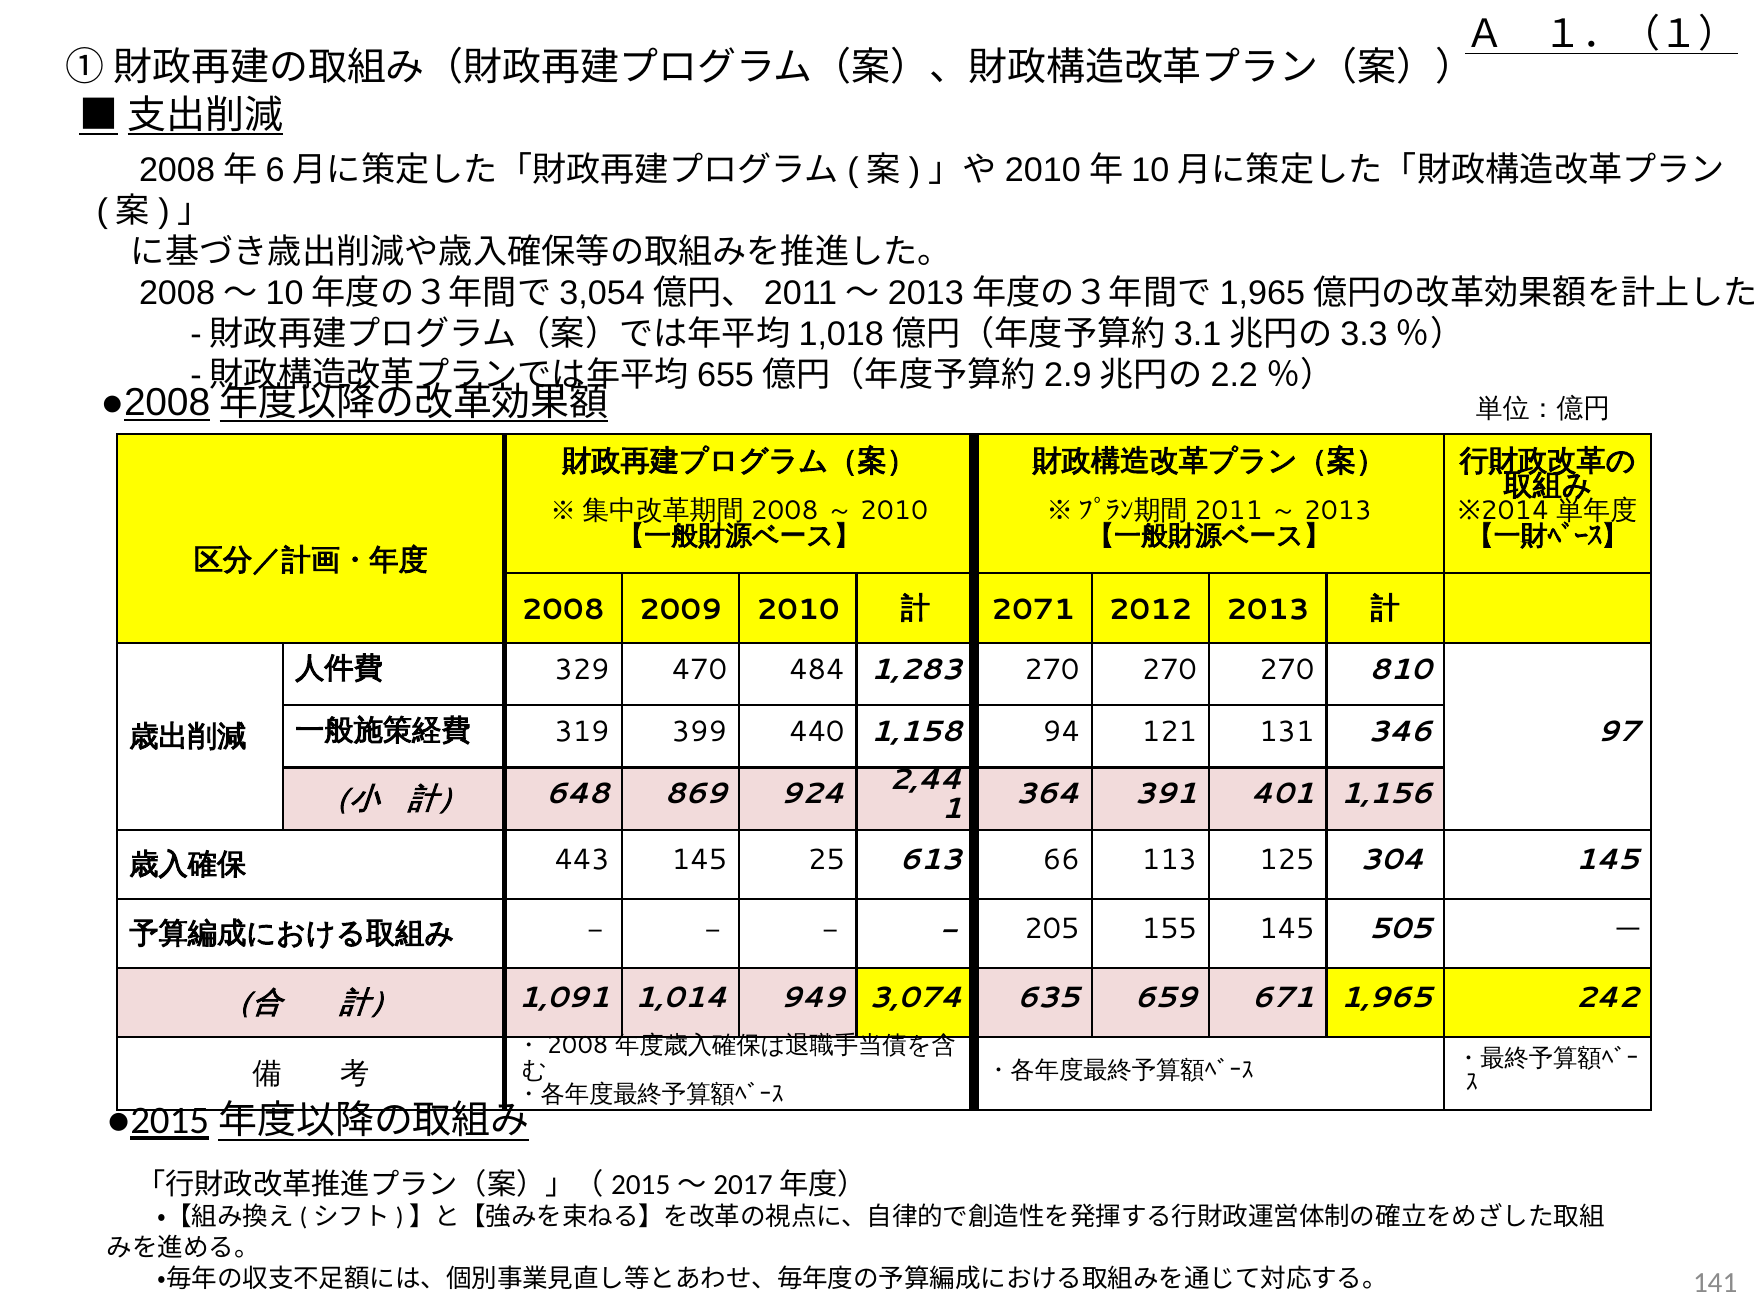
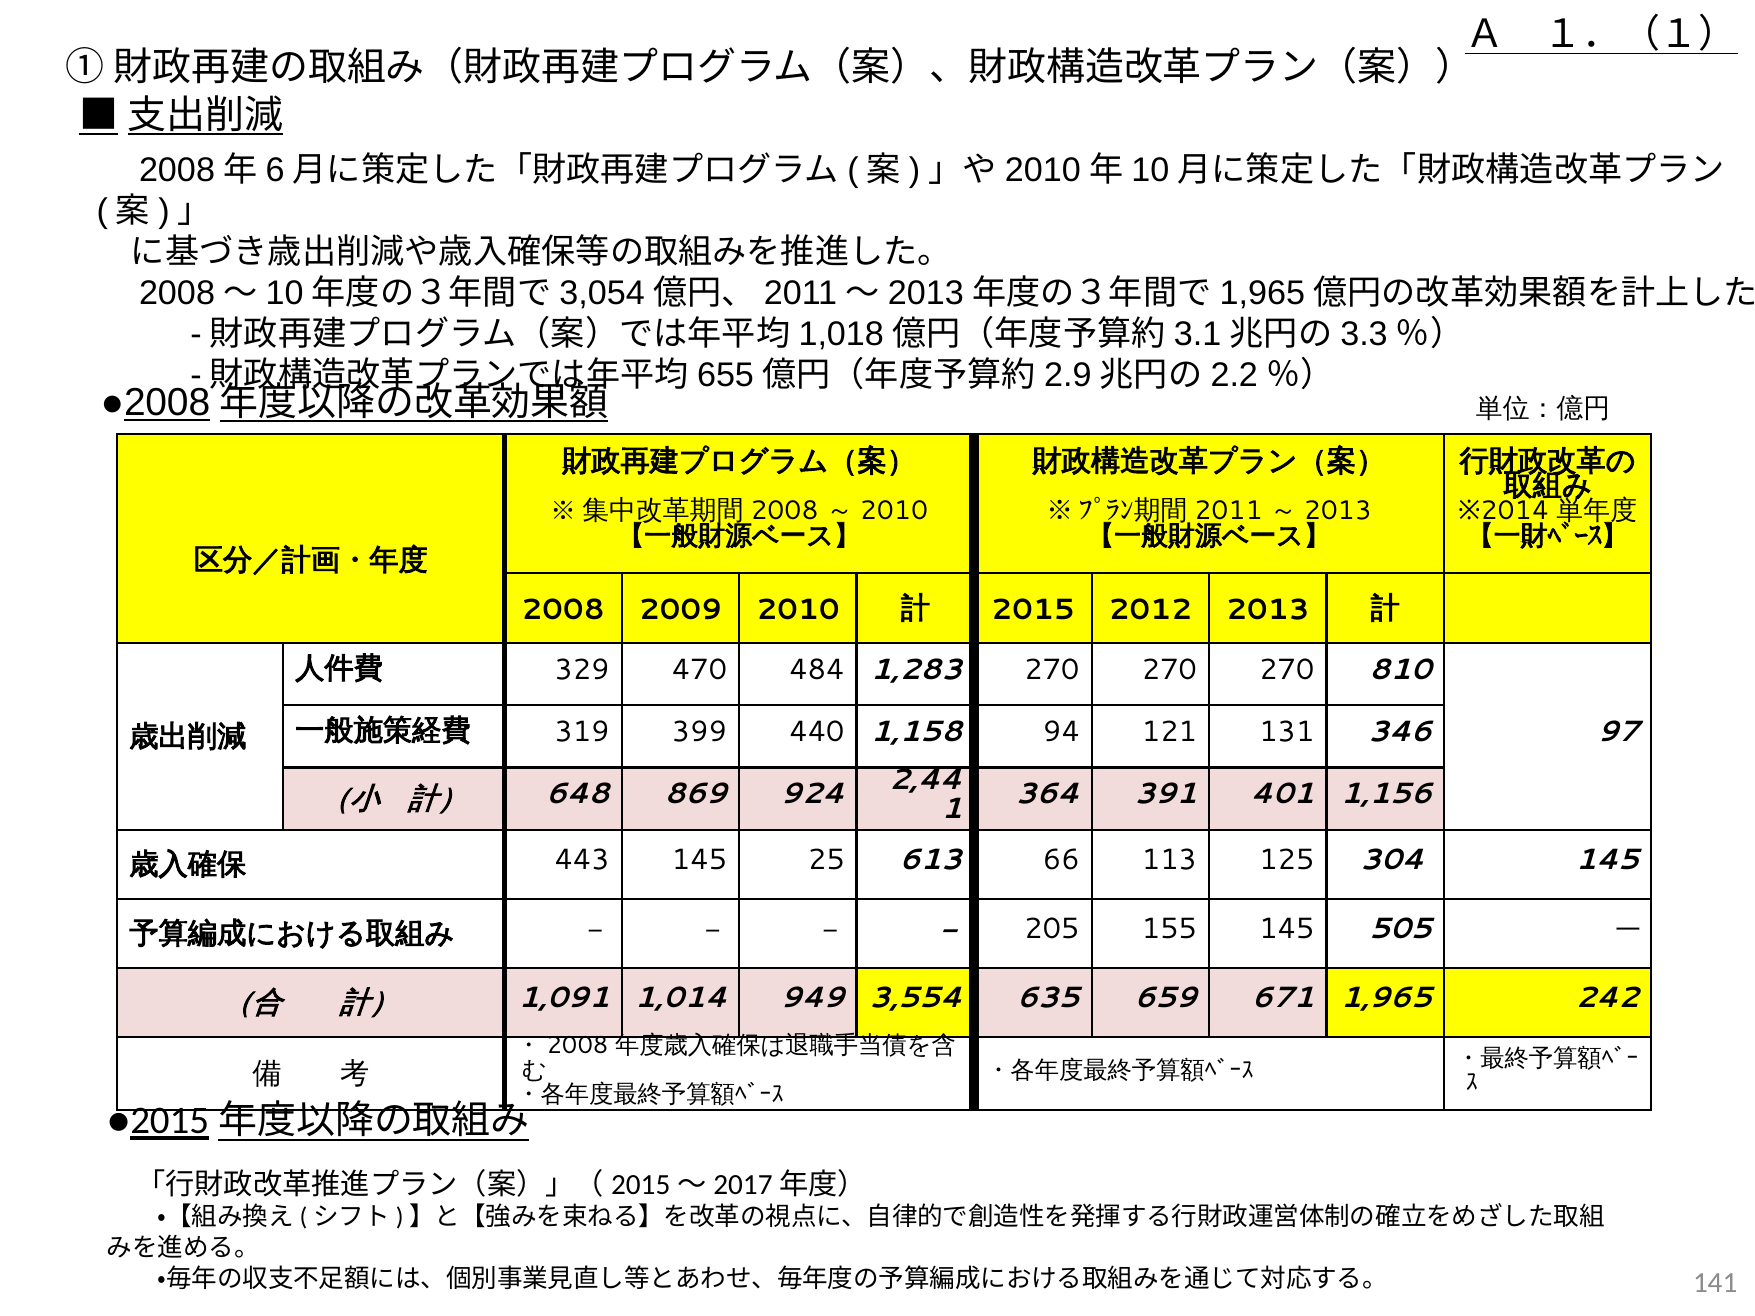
2071: 2071 -> 2015 (1033, 610)
3,074: 3,074 -> 3,554 (916, 998)
